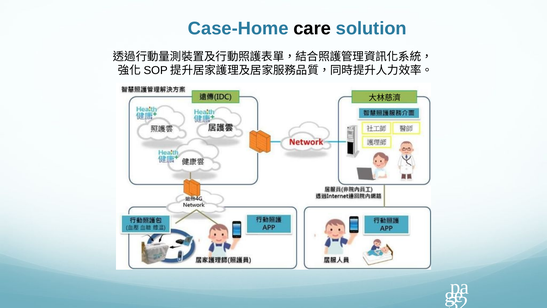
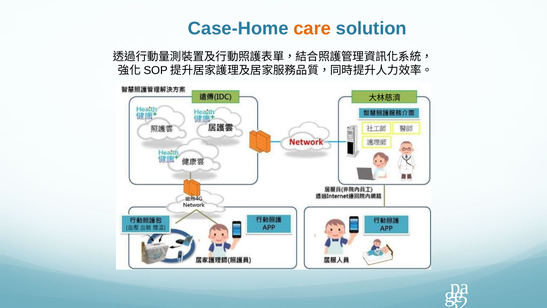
care colour: black -> orange (312, 28)
